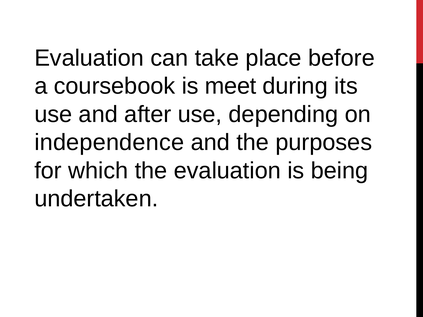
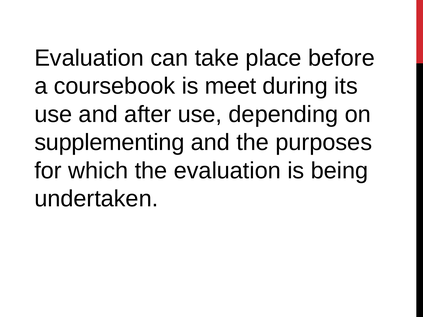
independence: independence -> supplementing (109, 143)
